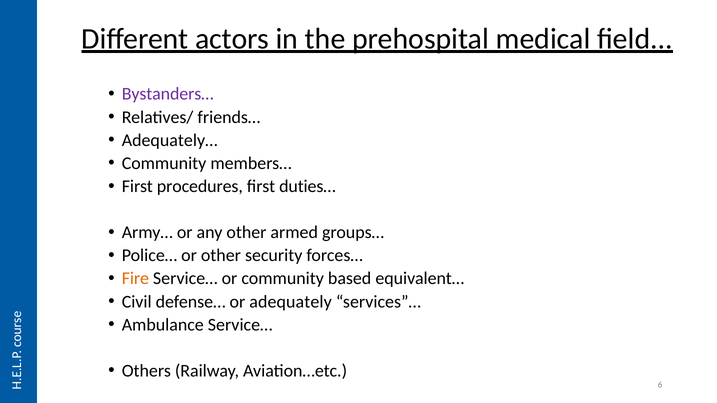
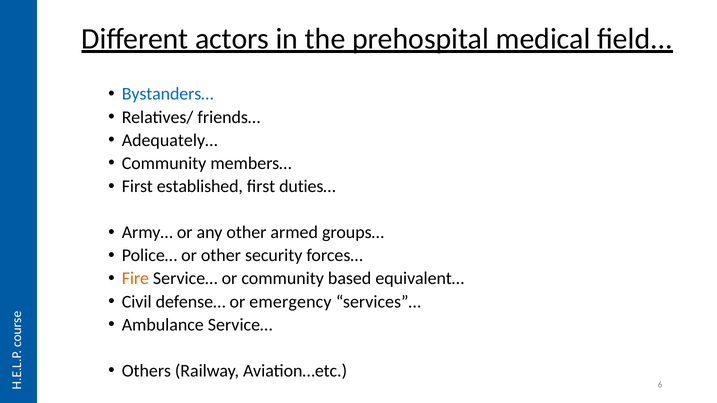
Bystanders… colour: purple -> blue (168, 94)
procedures: procedures -> established (200, 186)
adequately: adequately -> emergency (290, 302)
